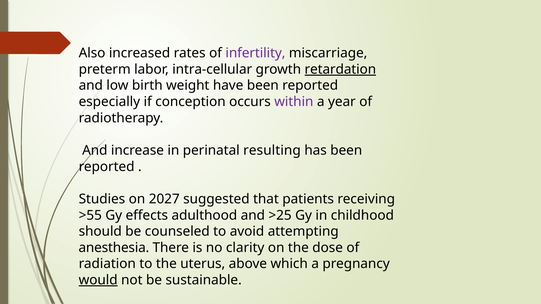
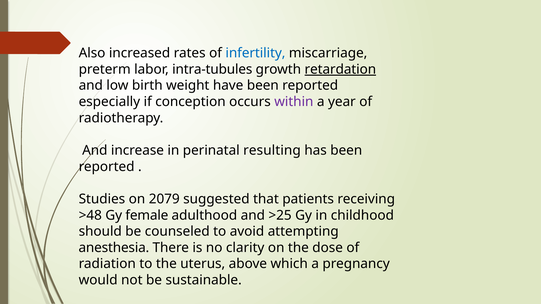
infertility colour: purple -> blue (255, 53)
intra-cellular: intra-cellular -> intra-tubules (212, 69)
2027: 2027 -> 2079 (164, 199)
>55: >55 -> >48 (90, 215)
effects: effects -> female (147, 215)
would underline: present -> none (98, 280)
